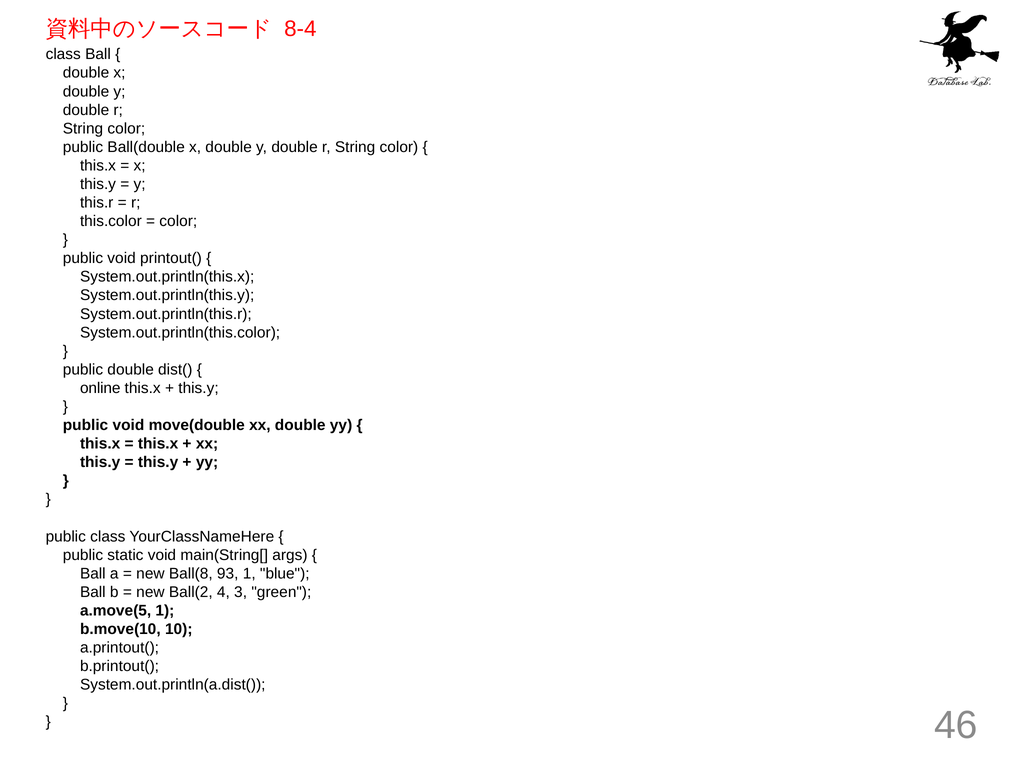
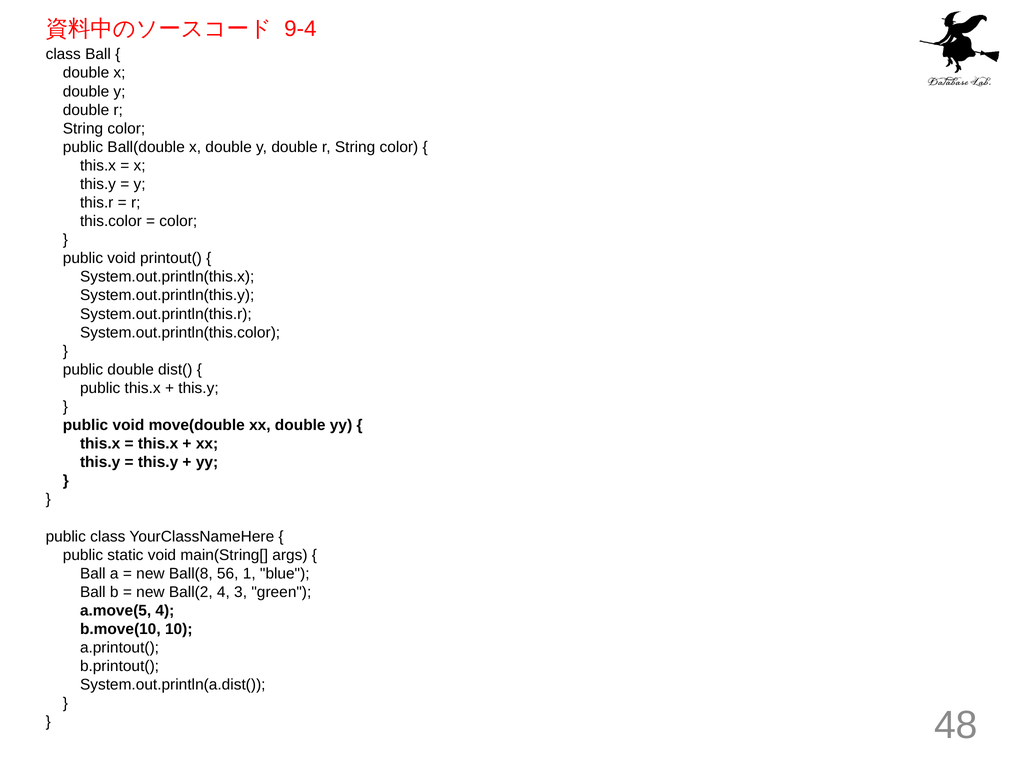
8-4: 8-4 -> 9-4 (300, 29)
online: online -> public (100, 388)
93: 93 -> 56 (228, 573)
a.move(5 1: 1 -> 4 (165, 610)
46: 46 -> 48 (956, 725)
